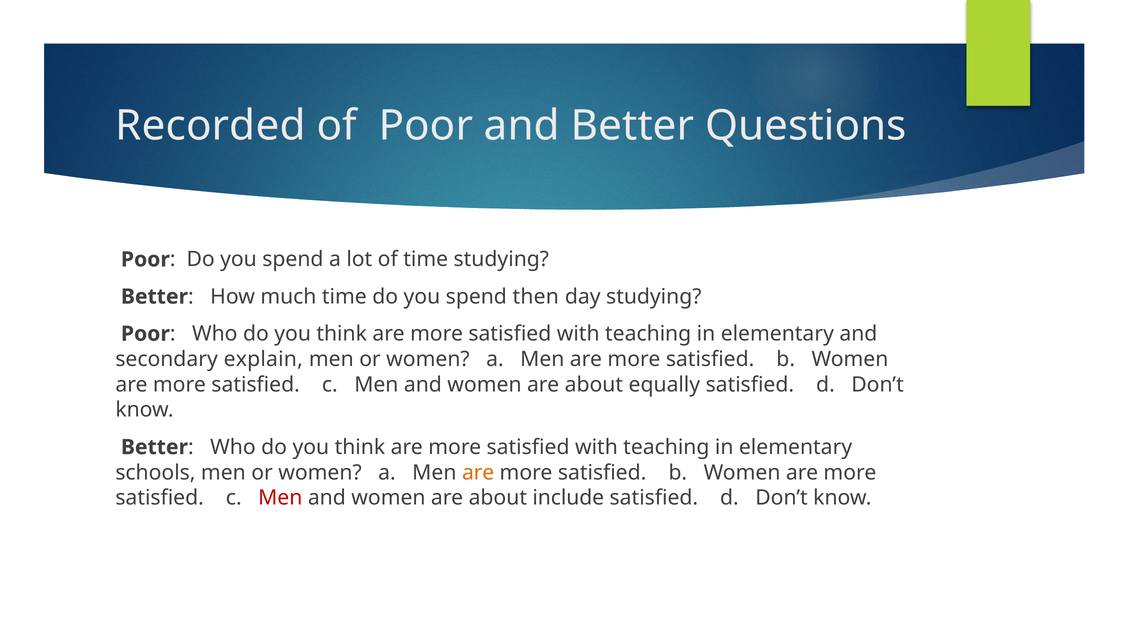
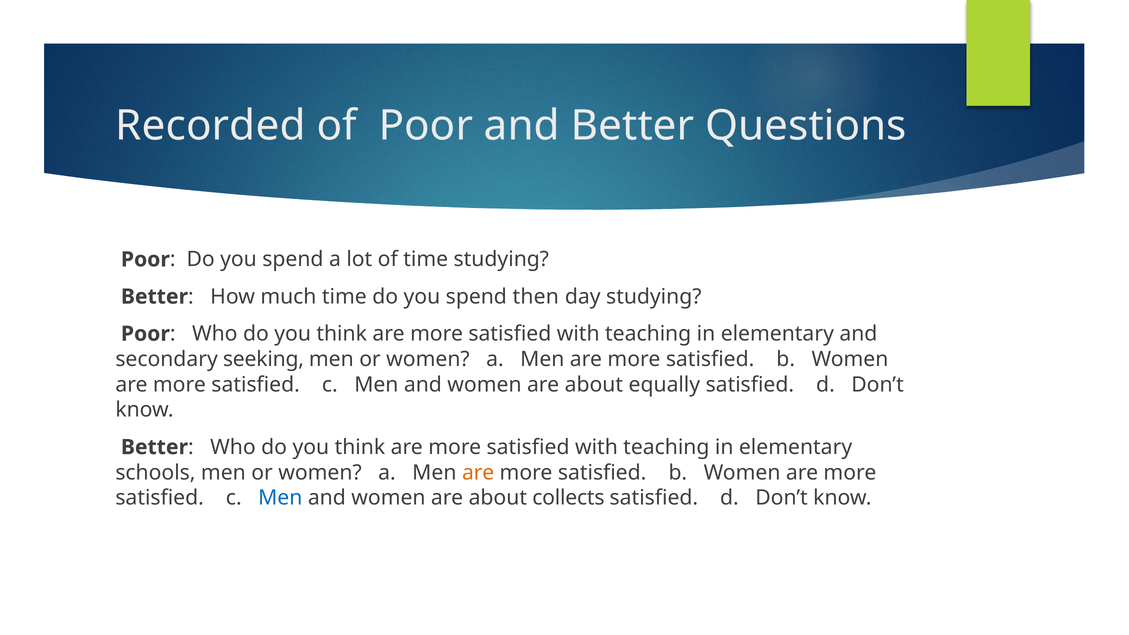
explain: explain -> seeking (263, 359)
Men colour: red -> blue (280, 498)
include: include -> collects (568, 498)
